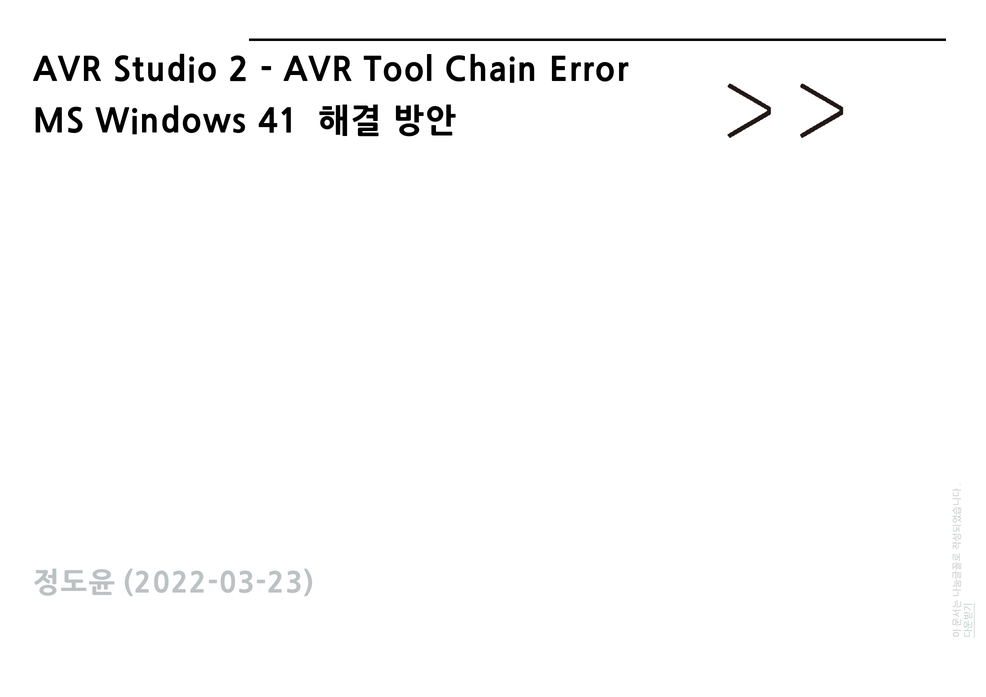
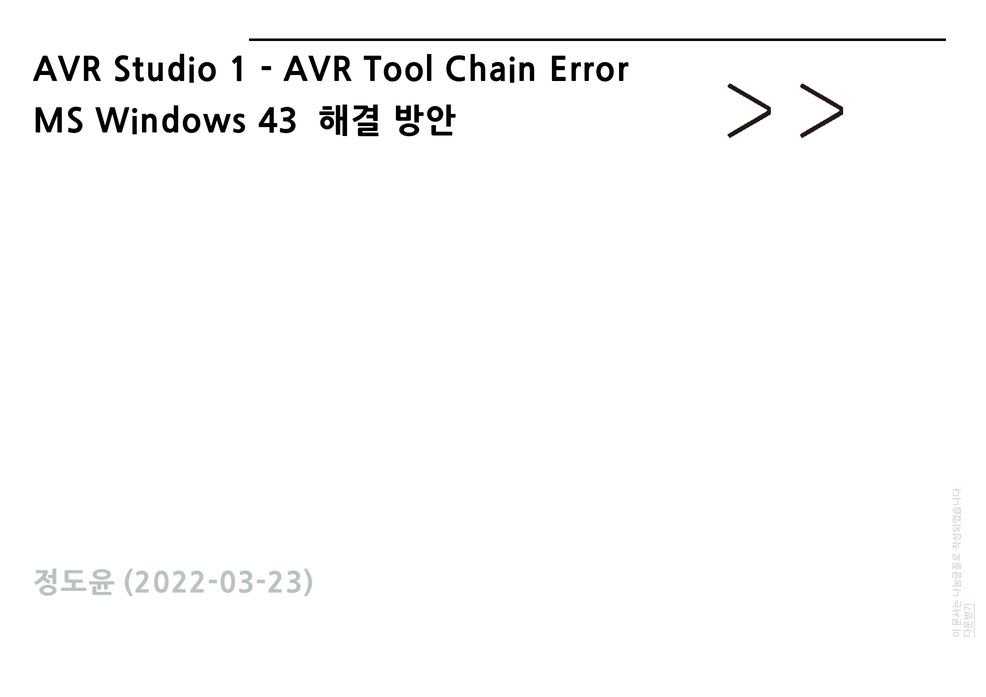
2: 2 -> 1 (238, 71)
41: 41 -> 43 (278, 122)
